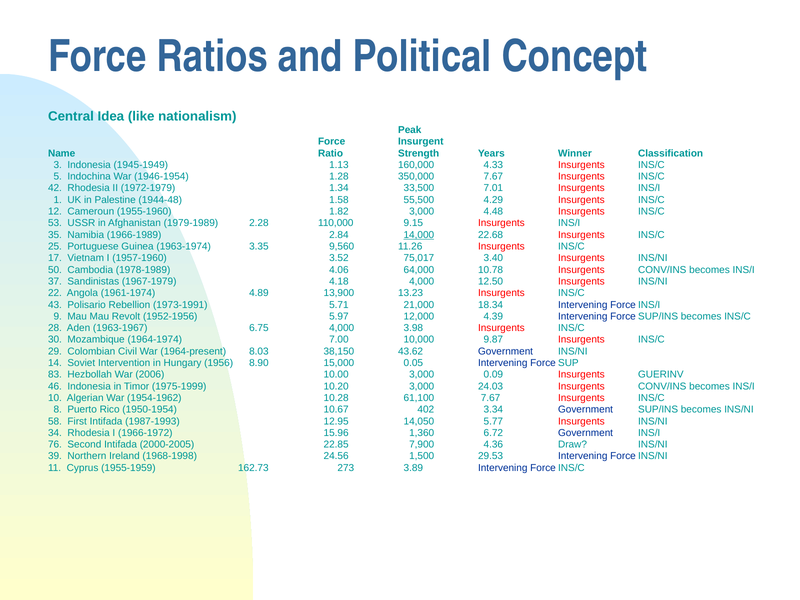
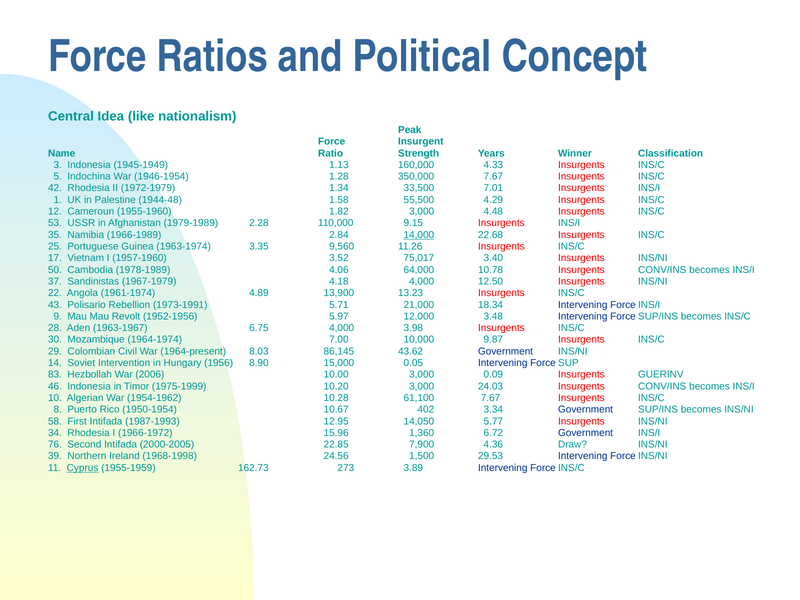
4.39: 4.39 -> 3.48 (493, 316)
38,150: 38,150 -> 86,145 (339, 351)
Cyprus underline: none -> present (83, 468)
